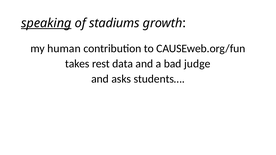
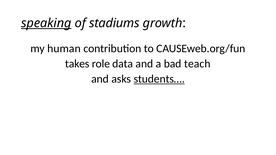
rest: rest -> role (101, 64)
judge: judge -> teach (197, 64)
students… underline: none -> present (159, 79)
